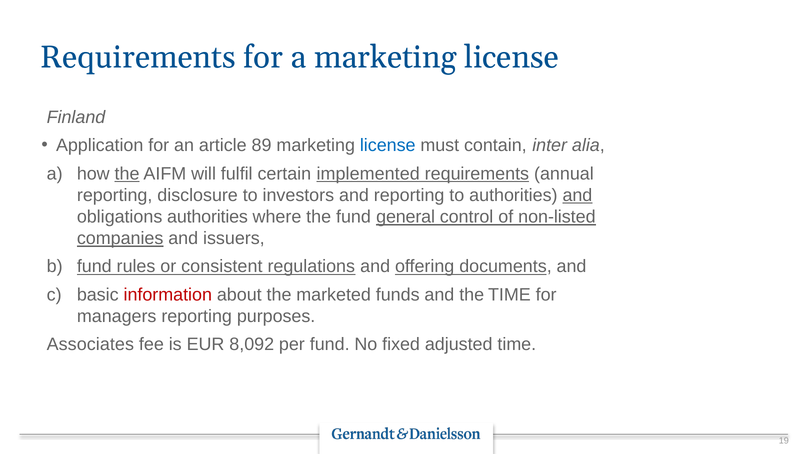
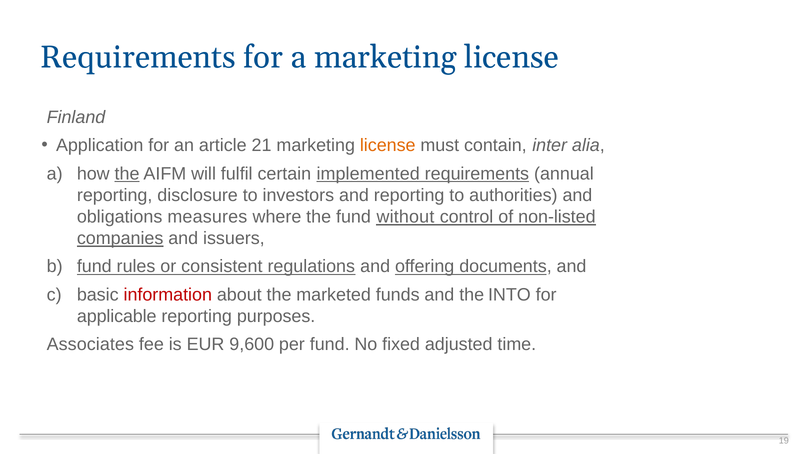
89: 89 -> 21 (262, 146)
license colour: blue -> orange (388, 146)
and underline: present -> none (577, 195)
obligations authorities: authorities -> measures (207, 217)
general: general -> without (405, 217)
the TIME: TIME -> INTO (509, 295)
managers: managers -> applicable (117, 316)
8,092: 8,092 -> 9,600 (252, 345)
